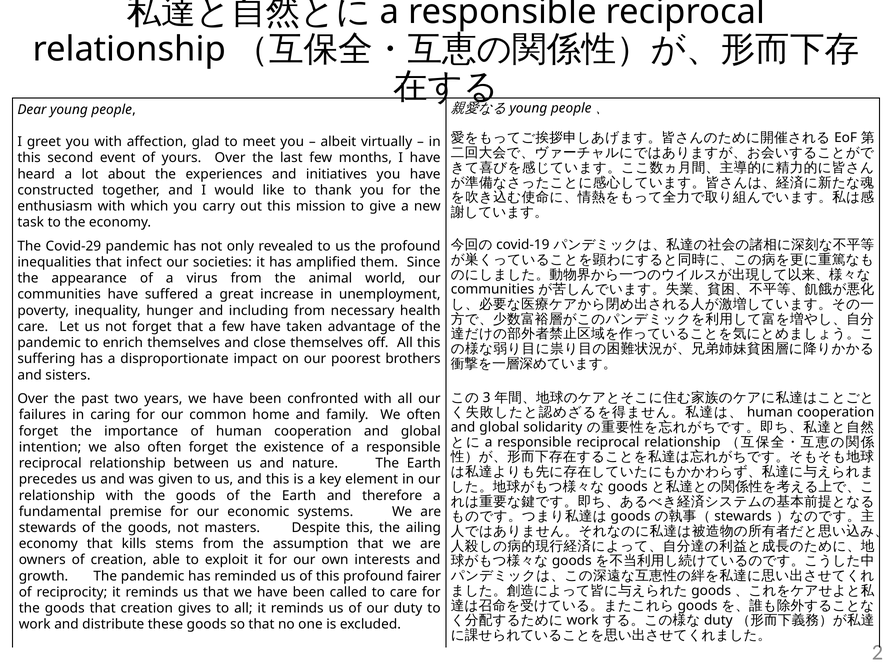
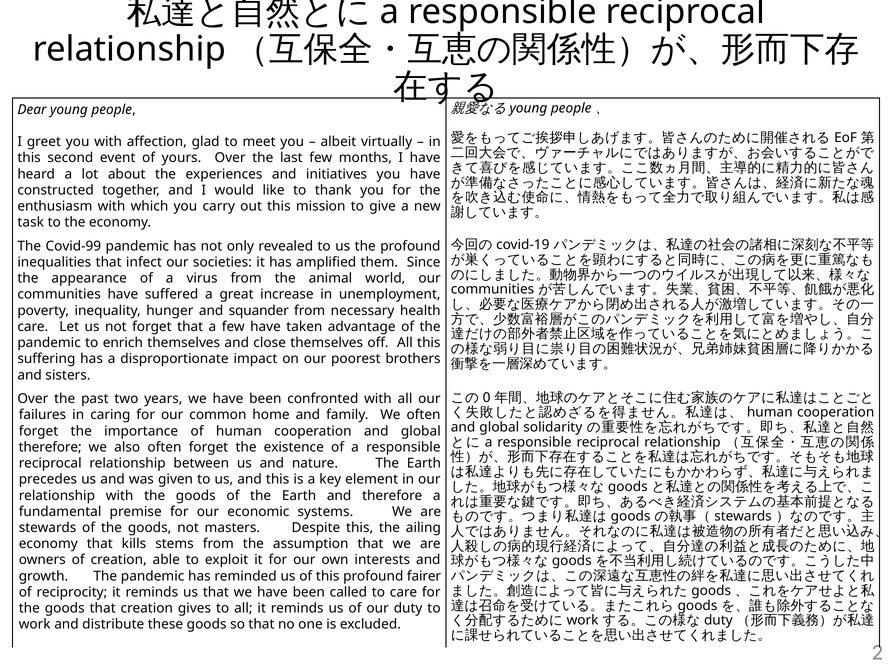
Covid-29: Covid-29 -> Covid-99 (73, 246)
including: including -> squander (259, 311)
3: 3 -> 0 (487, 398)
intention: intention -> therefore (50, 447)
